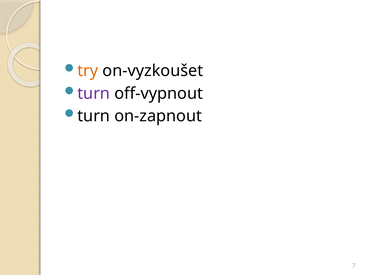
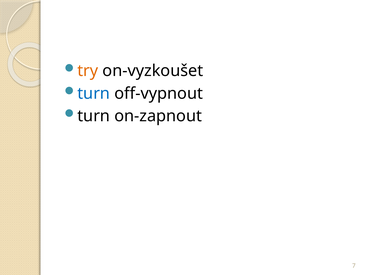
turn colour: purple -> blue (94, 93)
